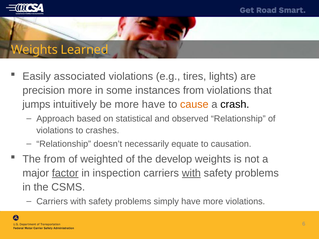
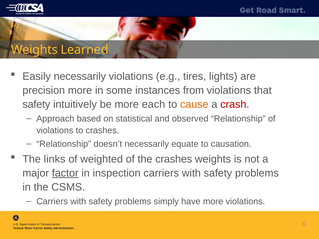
Easily associated: associated -> necessarily (80, 76)
jumps: jumps -> safety (36, 104)
more have: have -> each (154, 104)
crash colour: black -> red (235, 104)
The from: from -> links (55, 159)
the develop: develop -> crashes (174, 159)
with underline: present -> none (191, 173)
